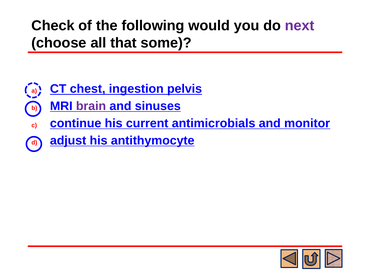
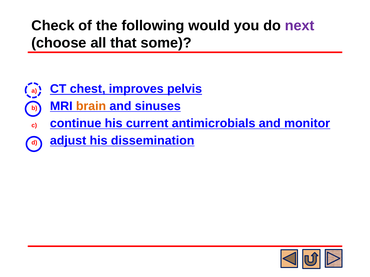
ingestion: ingestion -> improves (136, 89)
brain colour: purple -> orange (91, 106)
antithymocyte: antithymocyte -> dissemination (153, 141)
